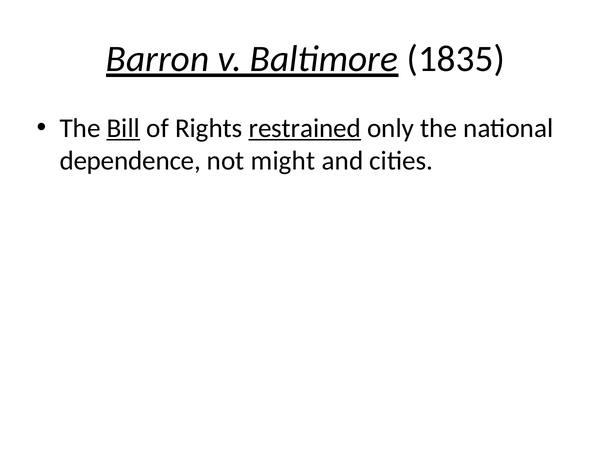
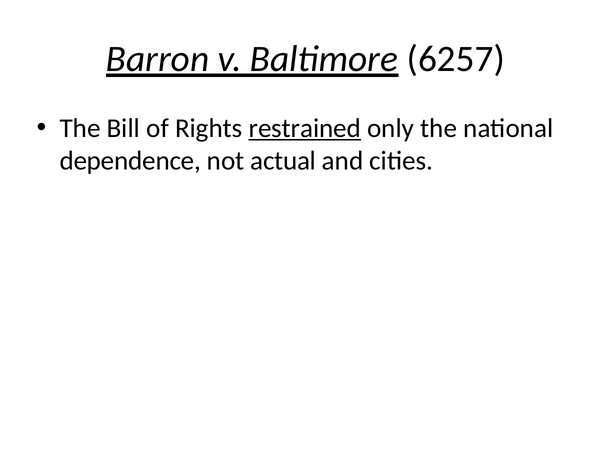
1835: 1835 -> 6257 (456, 59)
Bill underline: present -> none (123, 128)
might: might -> actual (283, 161)
